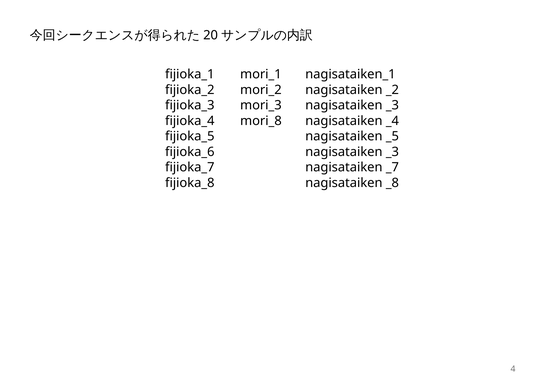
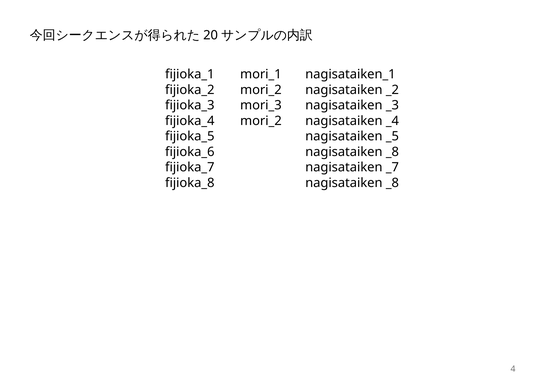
mori_8: mori_8 -> mori_2 (261, 121)
_3: _3 -> _8 (392, 152)
